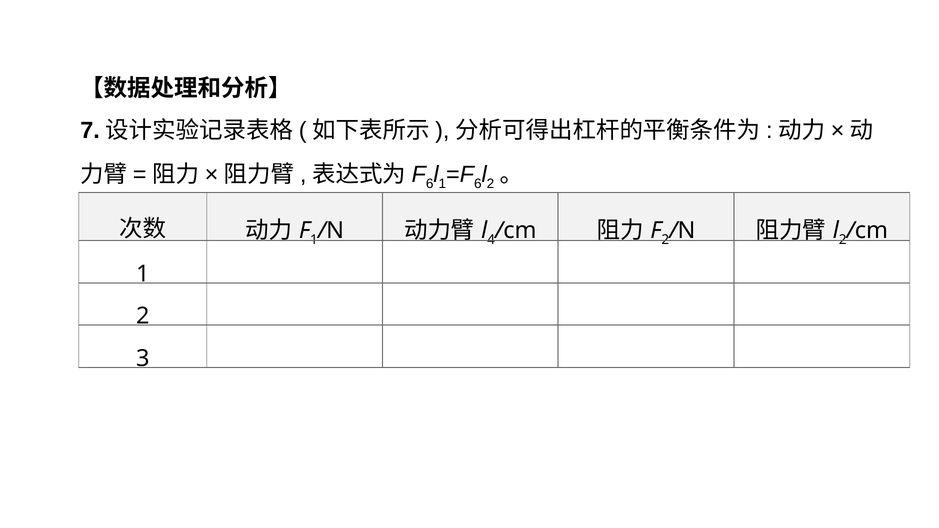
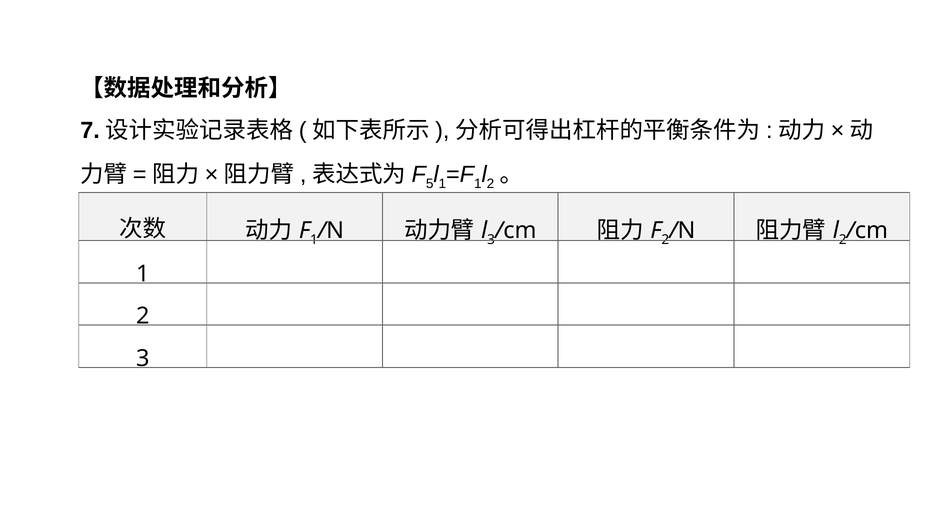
6: 6 -> 5 (430, 184)
6: 6 -> 1 (478, 184)
4: 4 -> 3 (491, 240)
